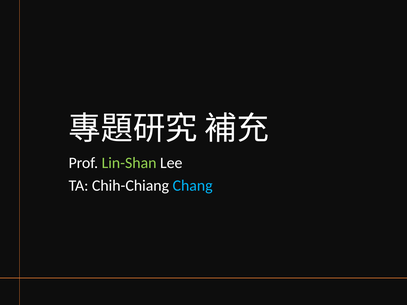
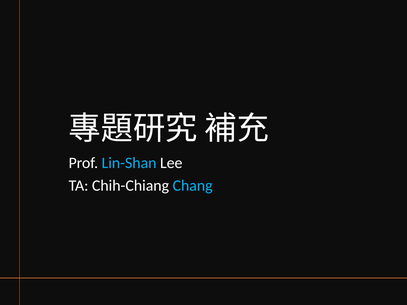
Lin-Shan colour: light green -> light blue (129, 163)
